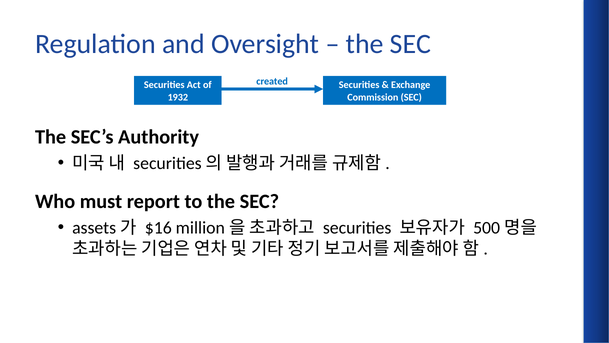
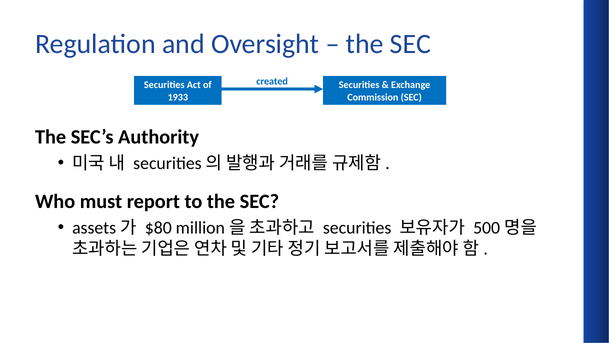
1932: 1932 -> 1933 (178, 97)
$16: $16 -> $80 (158, 227)
